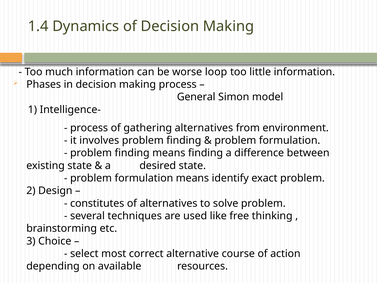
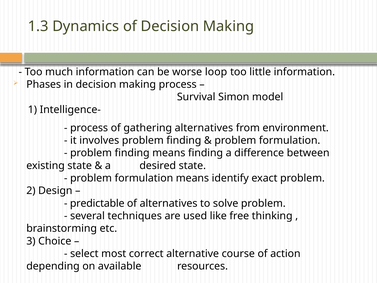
1.4: 1.4 -> 1.3 (38, 26)
General: General -> Survival (196, 97)
constitutes: constitutes -> predictable (97, 203)
